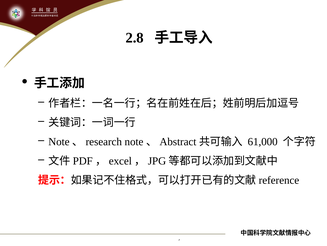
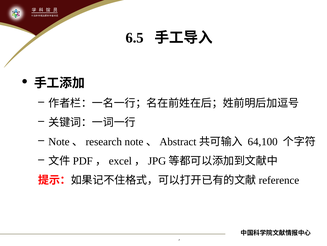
2.8: 2.8 -> 6.5 (135, 38)
61,000: 61,000 -> 64,100 (263, 141)
